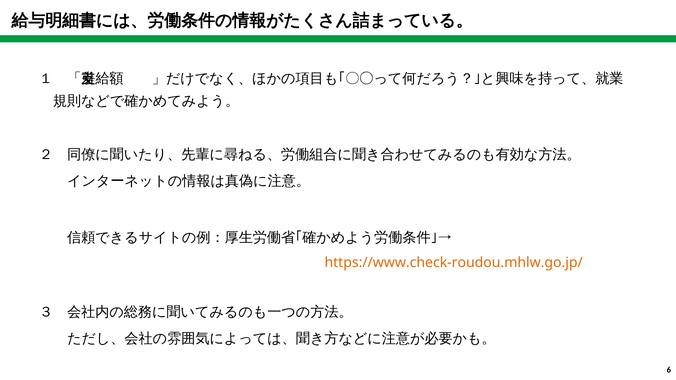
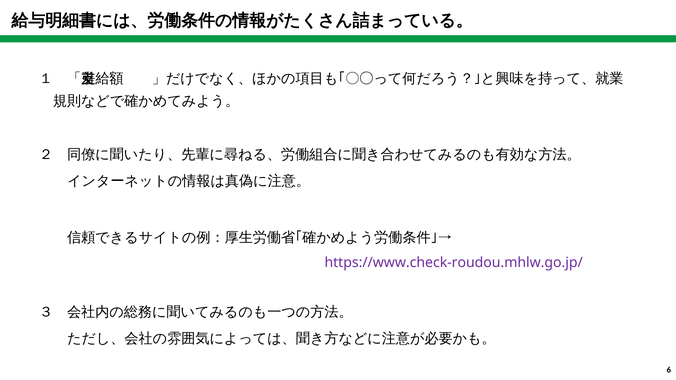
https://www.check-roudou.mhlw.go.jp/ colour: orange -> purple (454, 263)
